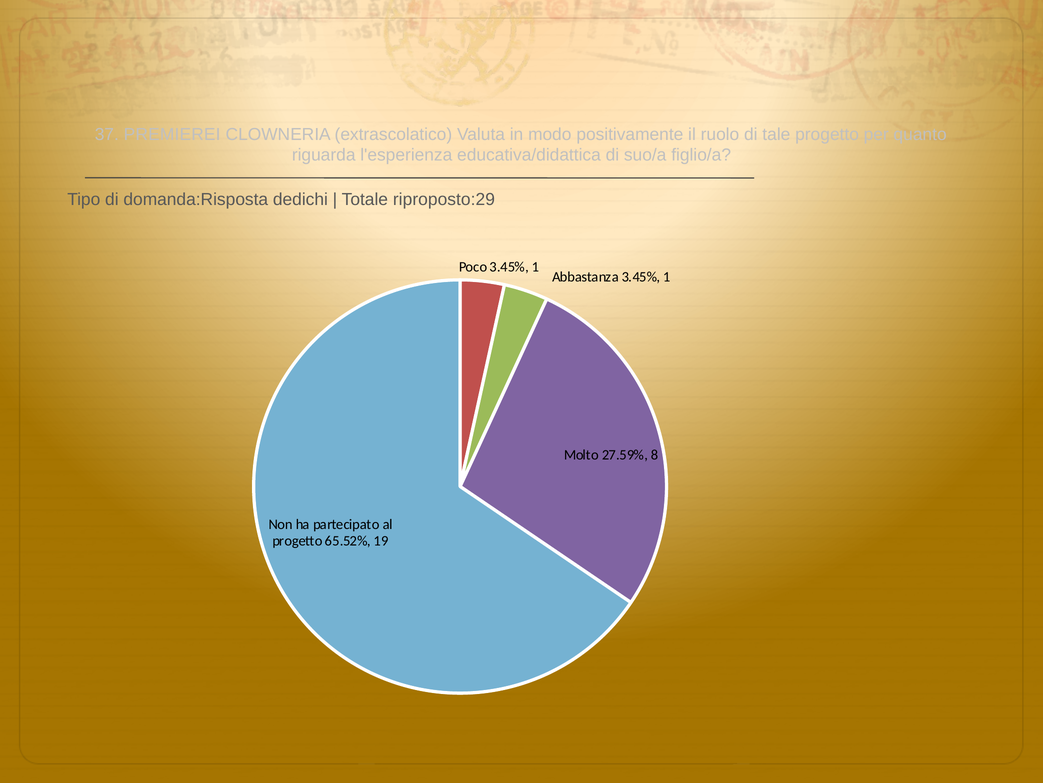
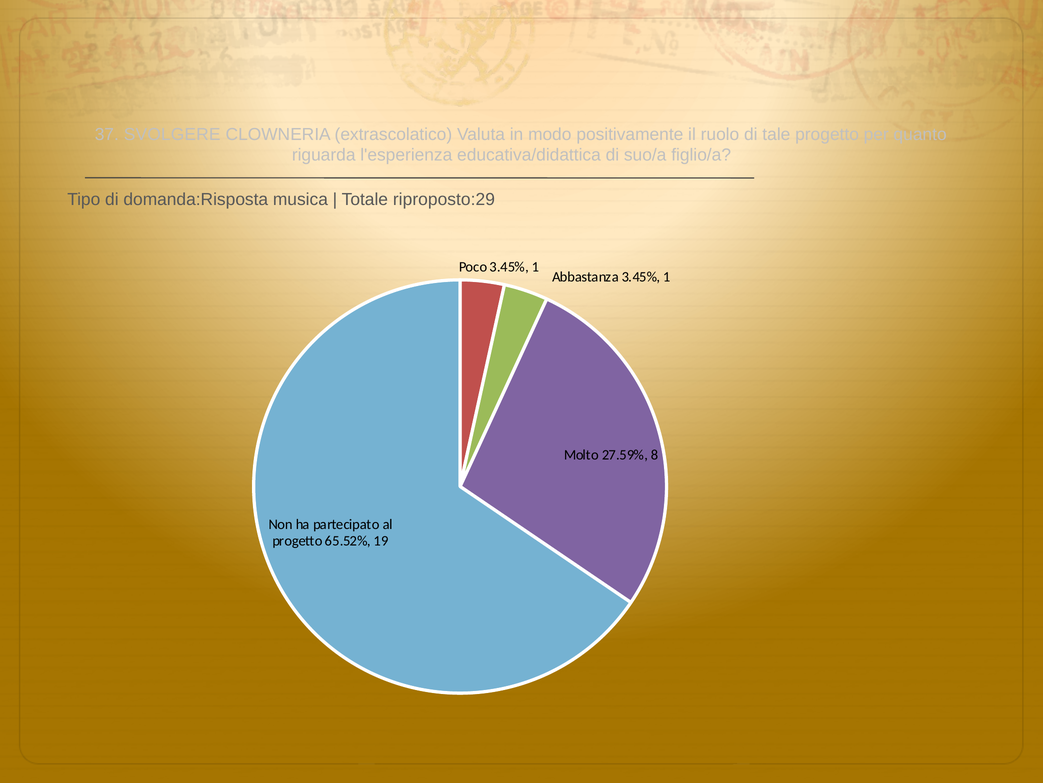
PREMIEREI: PREMIEREI -> SVOLGERE (172, 134)
dedichi: dedichi -> musica (300, 199)
